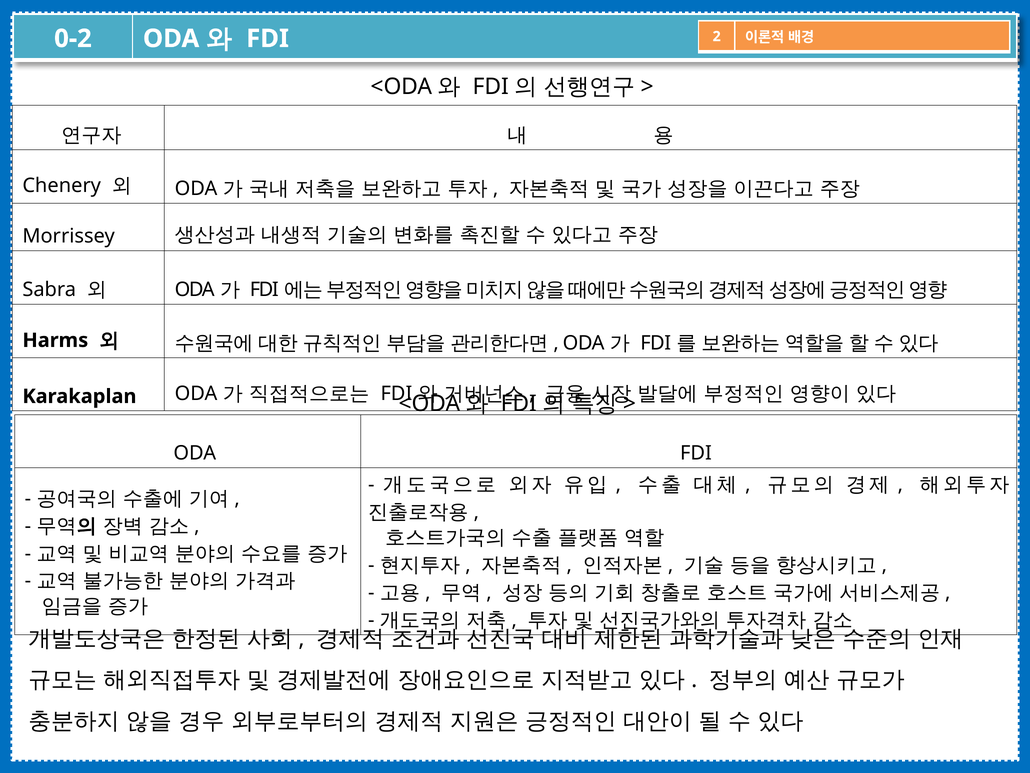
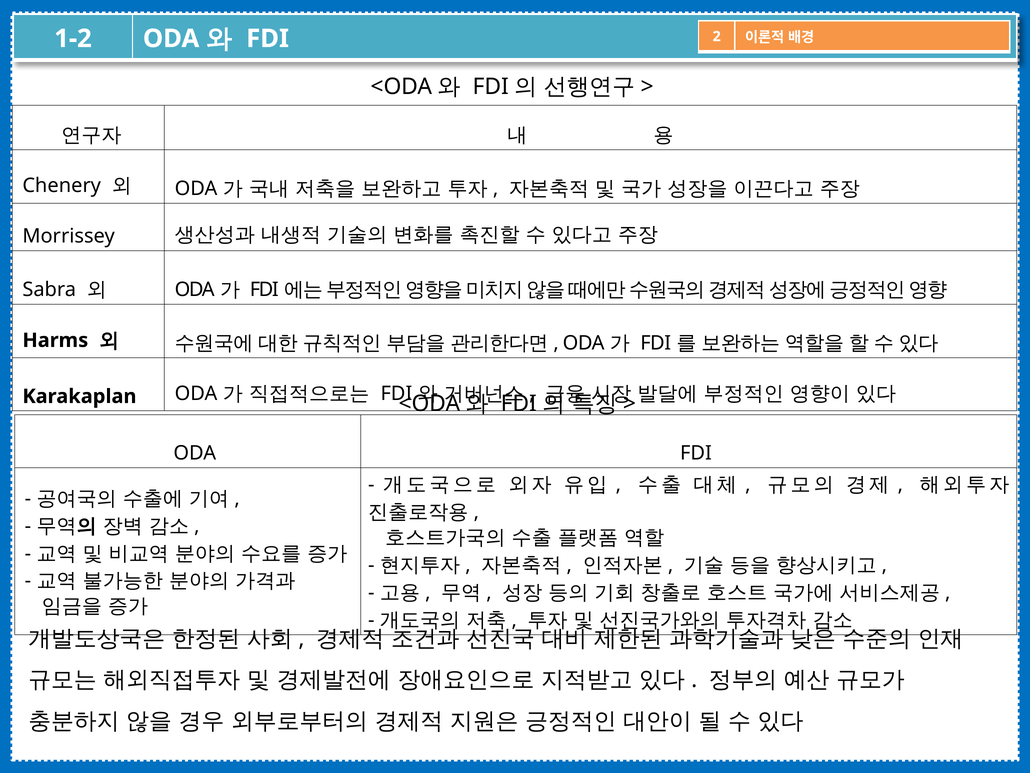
0-2: 0-2 -> 1-2 (73, 39)
